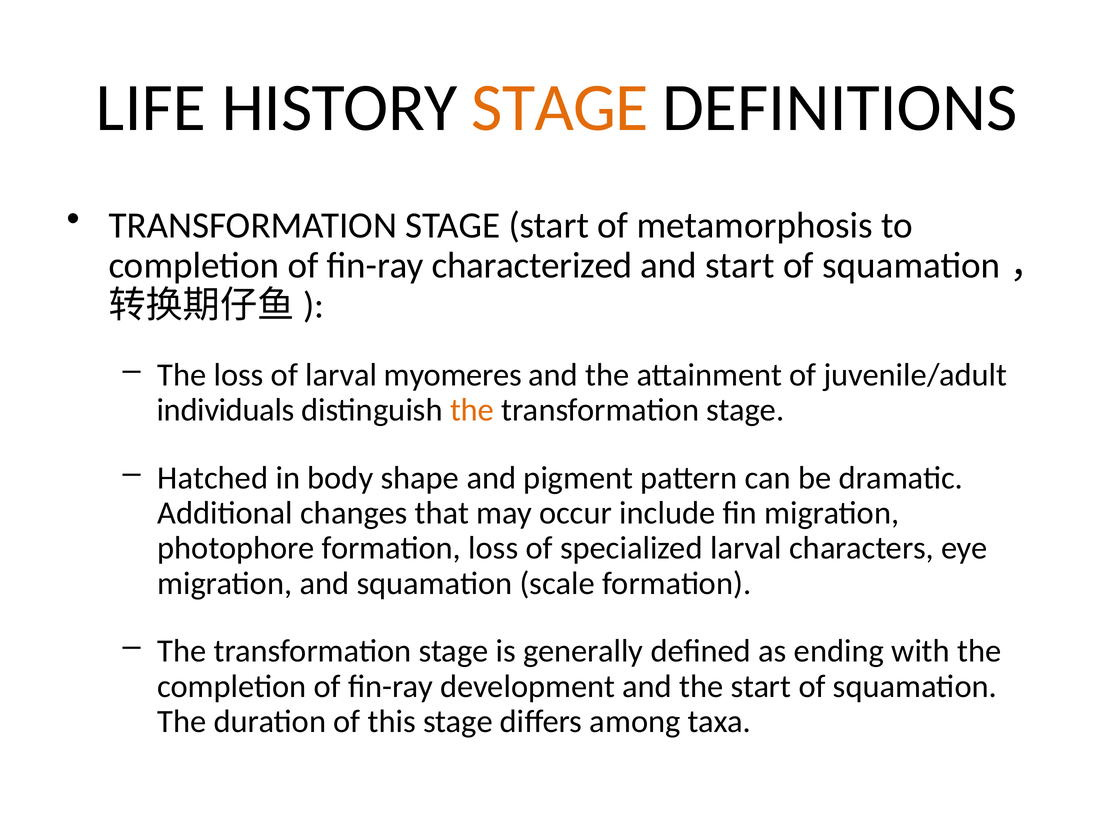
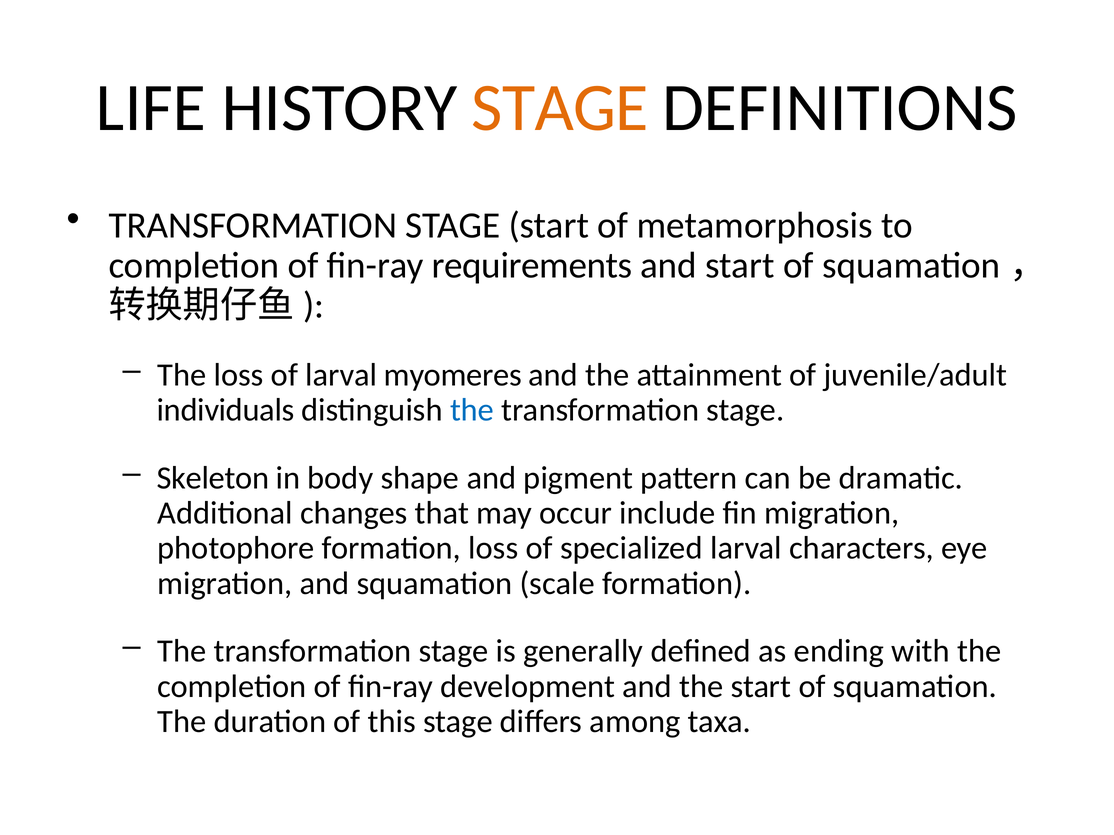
characterized: characterized -> requirements (532, 265)
the colour: orange -> blue (472, 410)
Hatched: Hatched -> Skeleton (213, 478)
